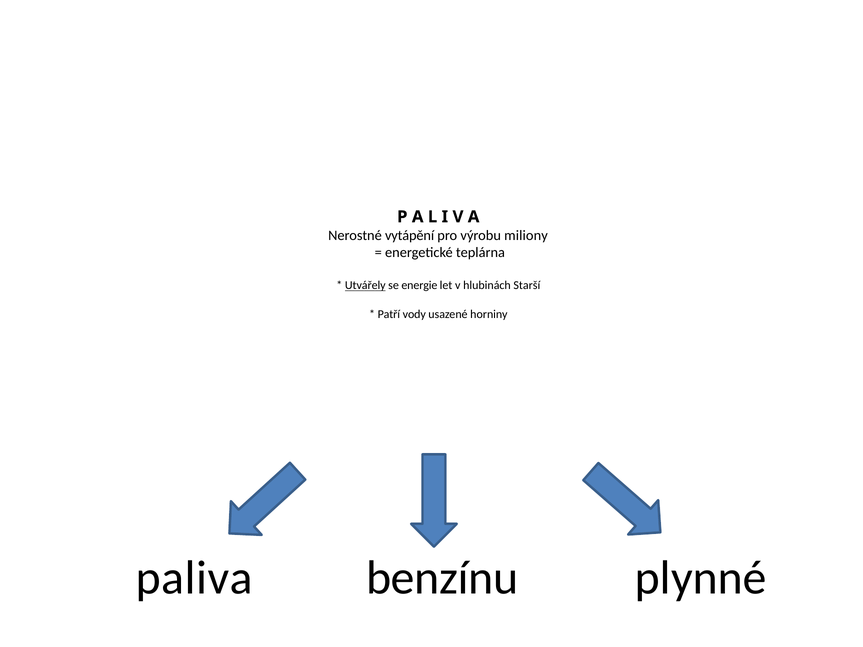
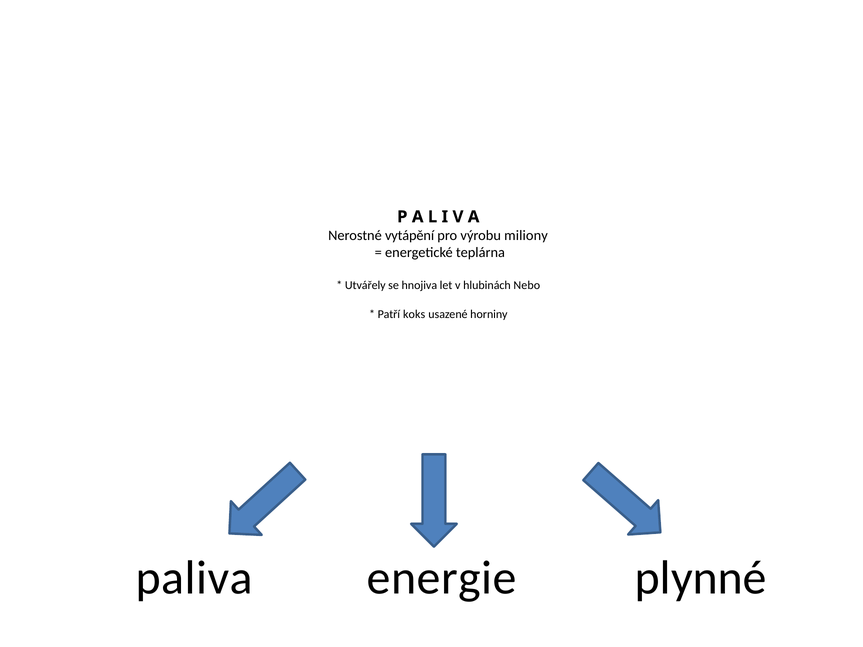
Utvářely underline: present -> none (365, 286)
energie: energie -> hnojiva (419, 286)
Starší: Starší -> Nebo (527, 286)
vody: vody -> koks (414, 314)
benzínu: benzínu -> energie (442, 578)
